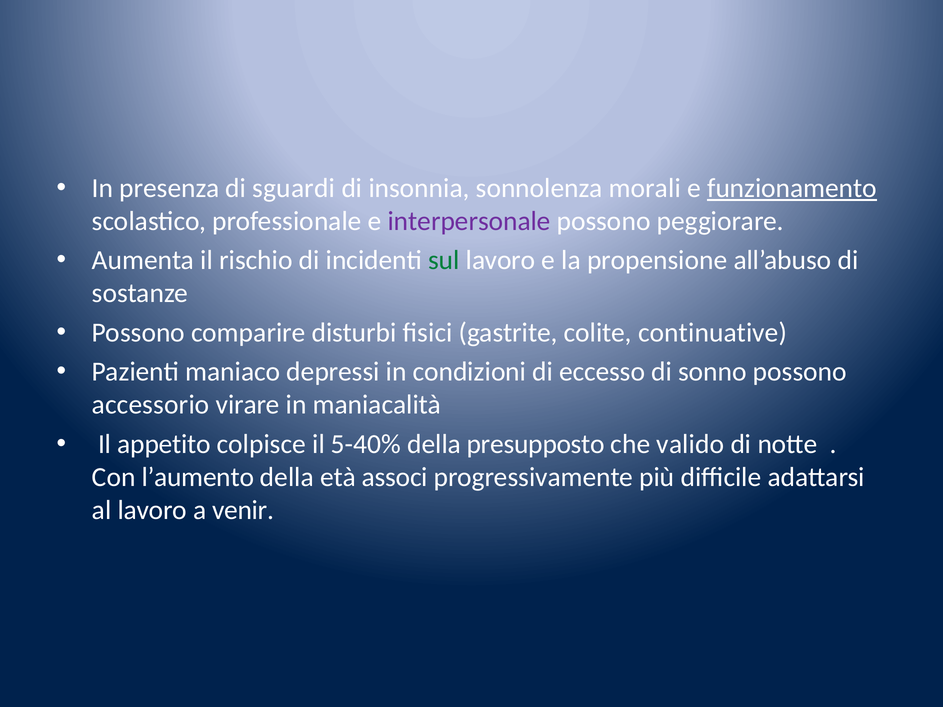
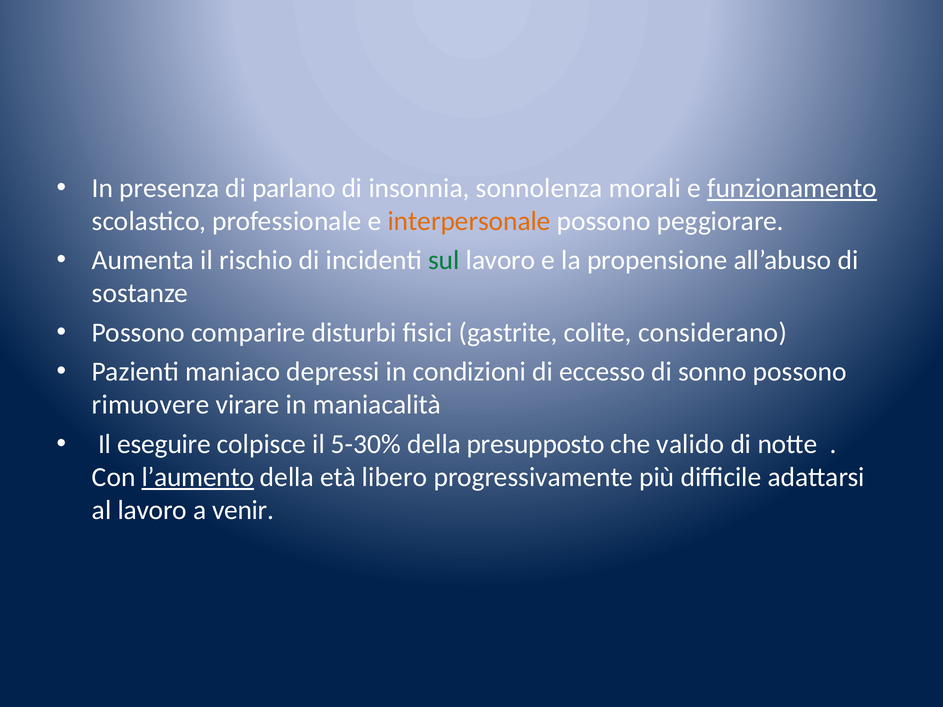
sguardi: sguardi -> parlano (294, 188)
interpersonale colour: purple -> orange (469, 221)
continuative: continuative -> considerano (712, 333)
accessorio: accessorio -> rimuovere (151, 405)
appetito: appetito -> eseguire (164, 444)
5-40%: 5-40% -> 5-30% (366, 444)
l’aumento underline: none -> present (198, 477)
associ: associ -> libero (395, 477)
